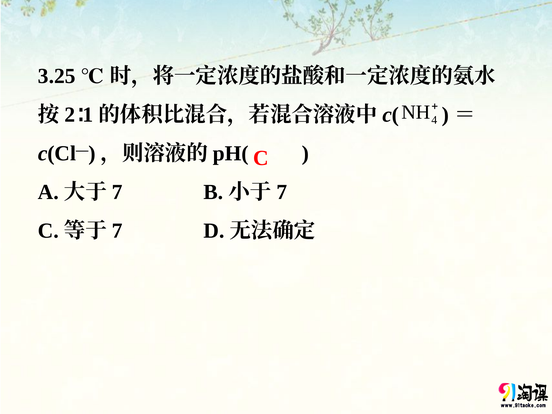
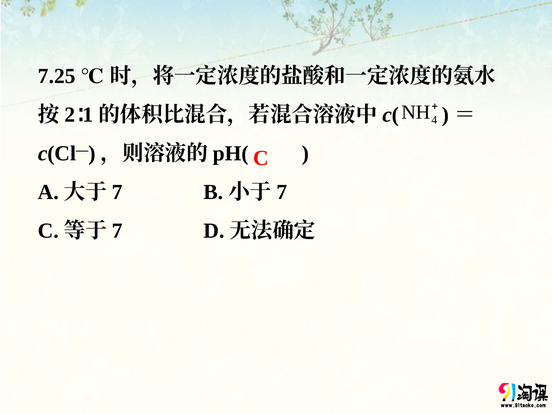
3.25: 3.25 -> 7.25 (57, 76)
